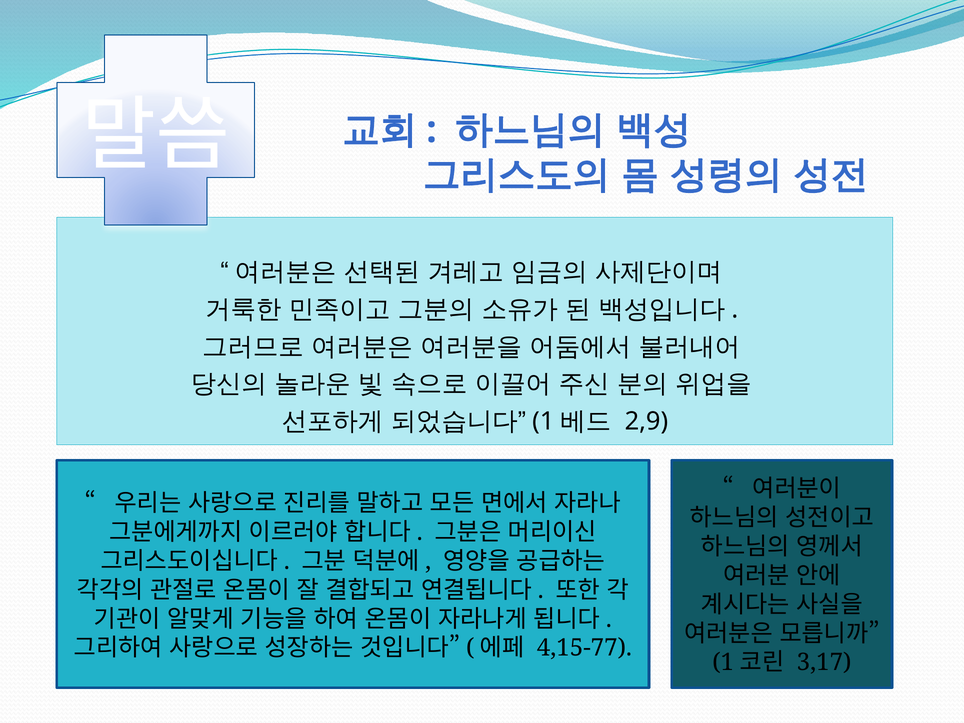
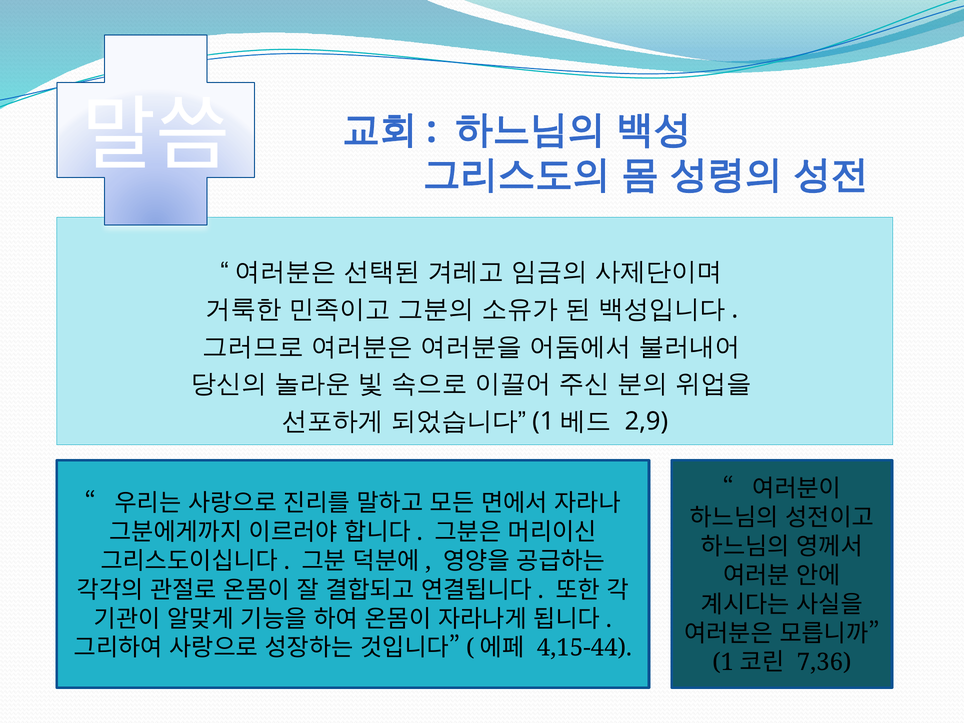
4,15-77: 4,15-77 -> 4,15-44 (584, 648)
3,17: 3,17 -> 7,36 (824, 662)
